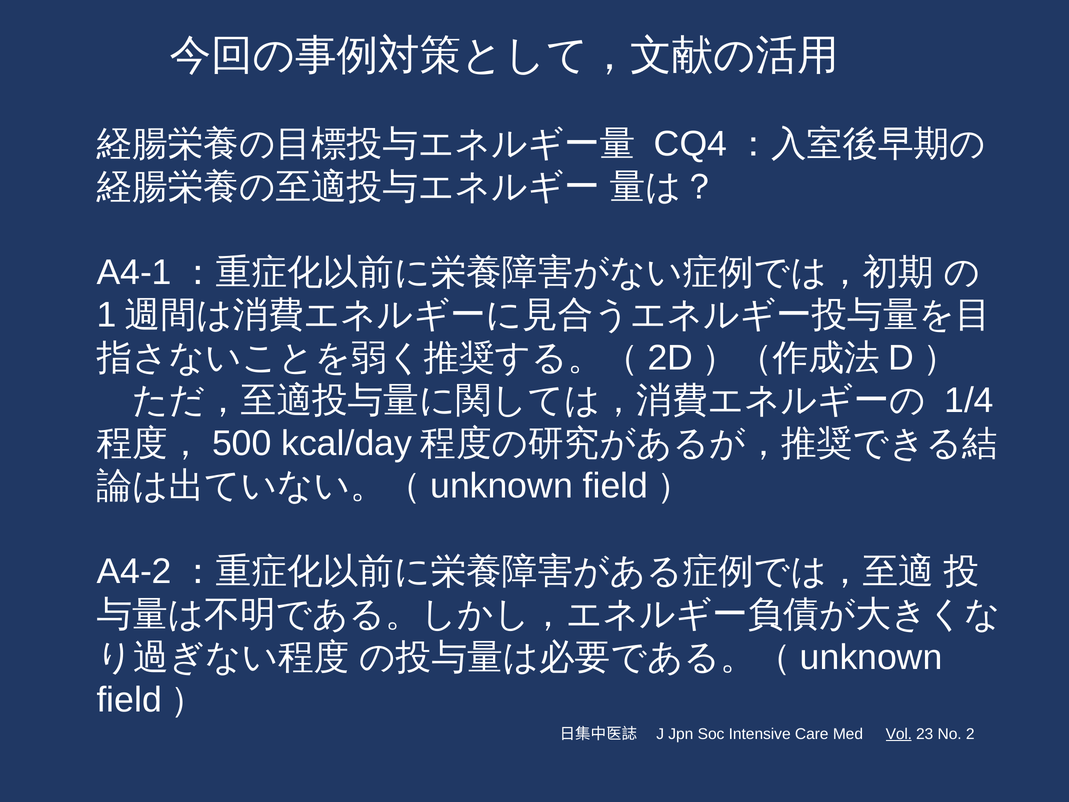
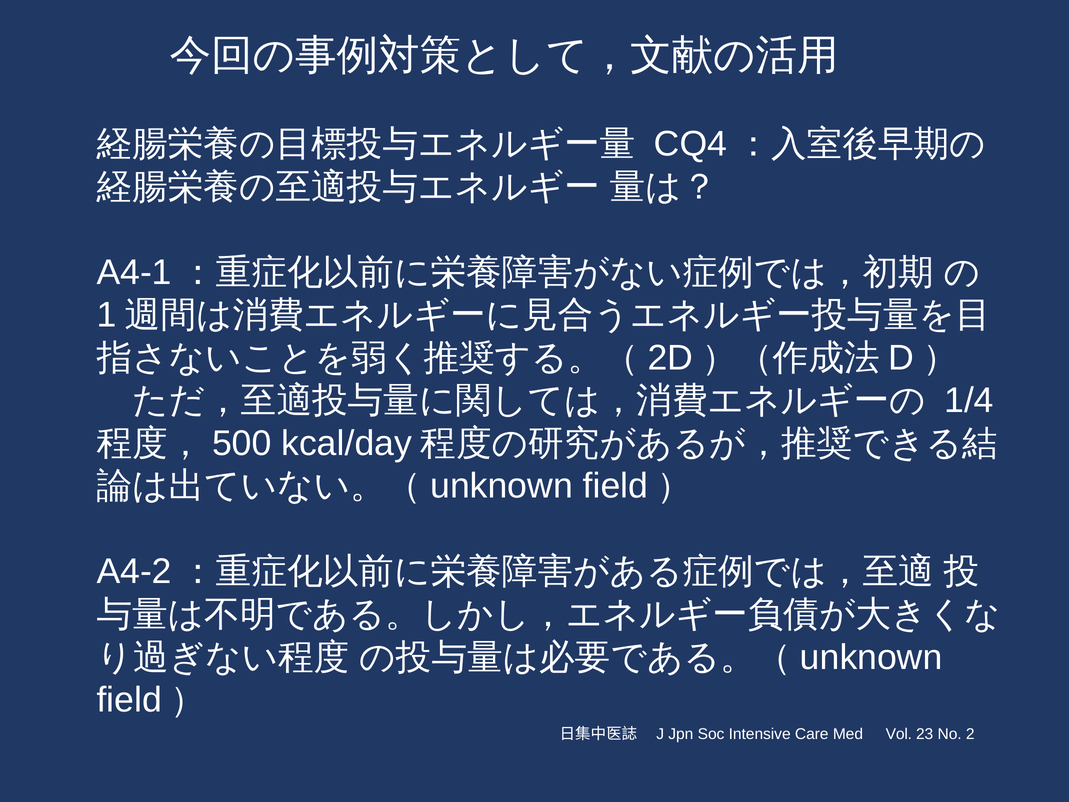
Vol underline: present -> none (899, 734)
